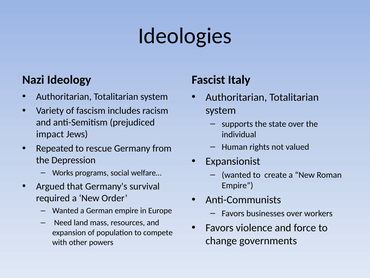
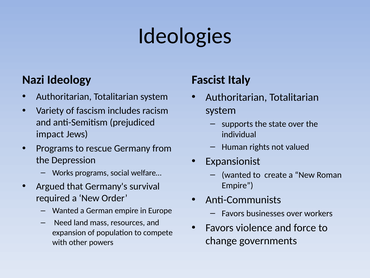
Repeated: Repeated -> Programs (55, 148)
